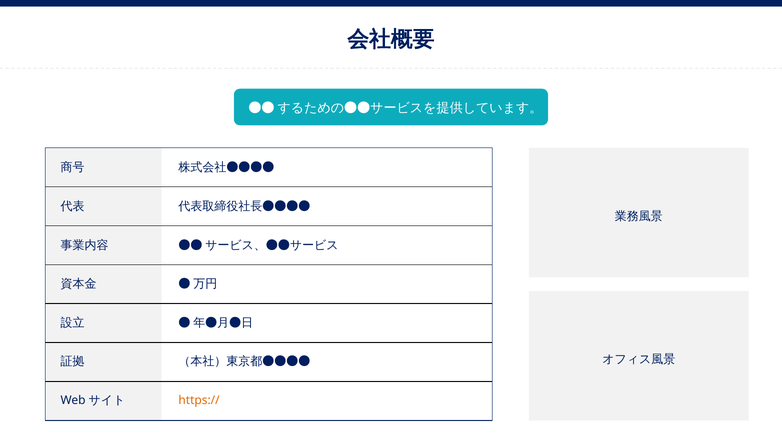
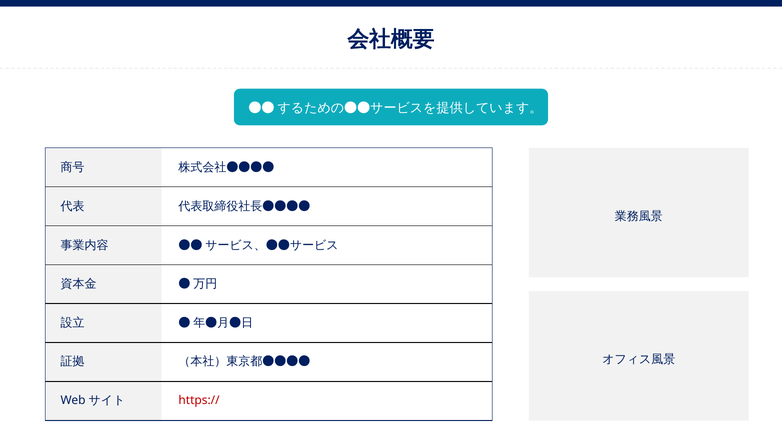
https:// colour: orange -> red (199, 400)
